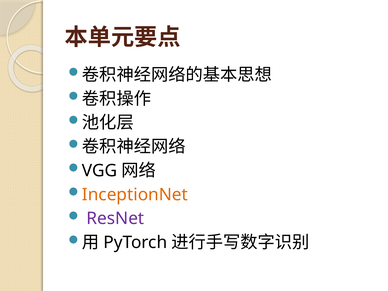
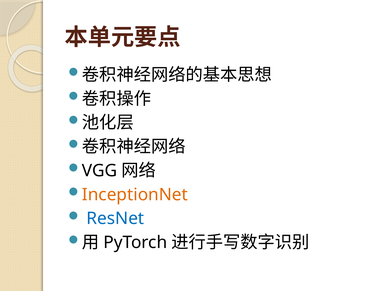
ResNet colour: purple -> blue (115, 219)
